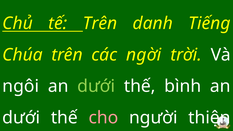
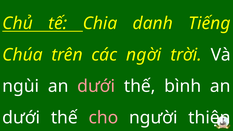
tế Trên: Trên -> Chia (100, 23)
ngôi: ngôi -> ngùi (21, 86)
dưới colour: light green -> pink (96, 86)
